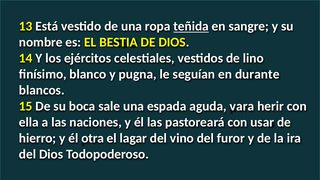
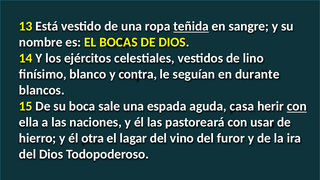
BESTIA: BESTIA -> BOCAS (118, 42)
pugna: pugna -> contra (138, 74)
vara: vara -> casa (242, 106)
con underline: none -> present (297, 106)
